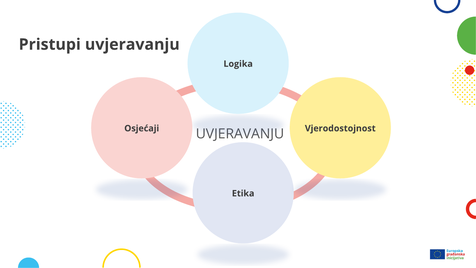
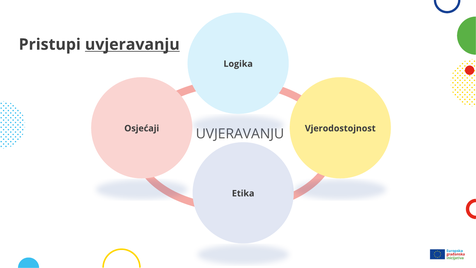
uvjeravanju underline: none -> present (132, 44)
